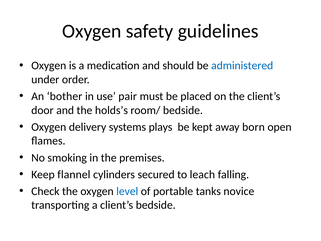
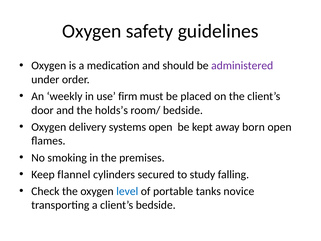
administered colour: blue -> purple (242, 66)
bother: bother -> weekly (65, 96)
pair: pair -> firm (128, 96)
systems plays: plays -> open (161, 127)
leach: leach -> study (202, 174)
